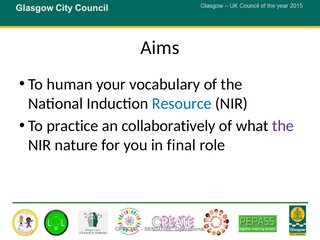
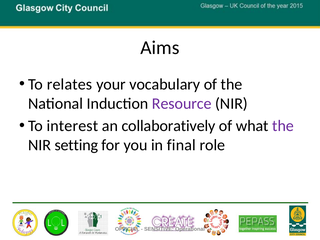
human: human -> relates (70, 84)
Resource colour: blue -> purple (182, 103)
practice: practice -> interest (72, 126)
nature: nature -> setting (76, 145)
